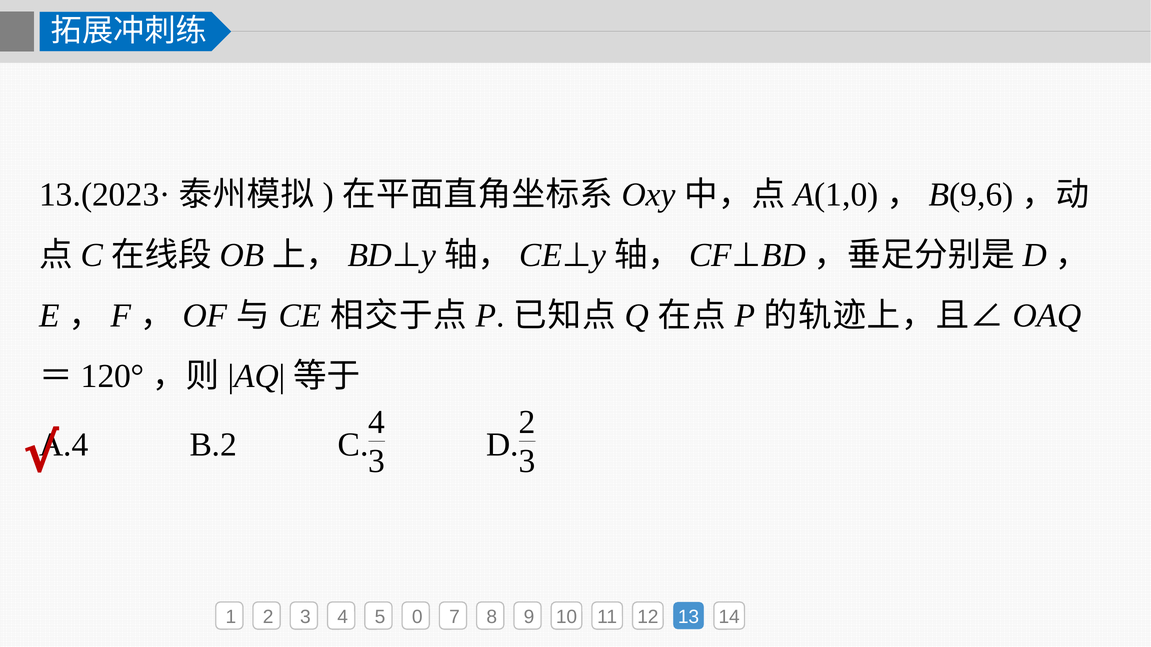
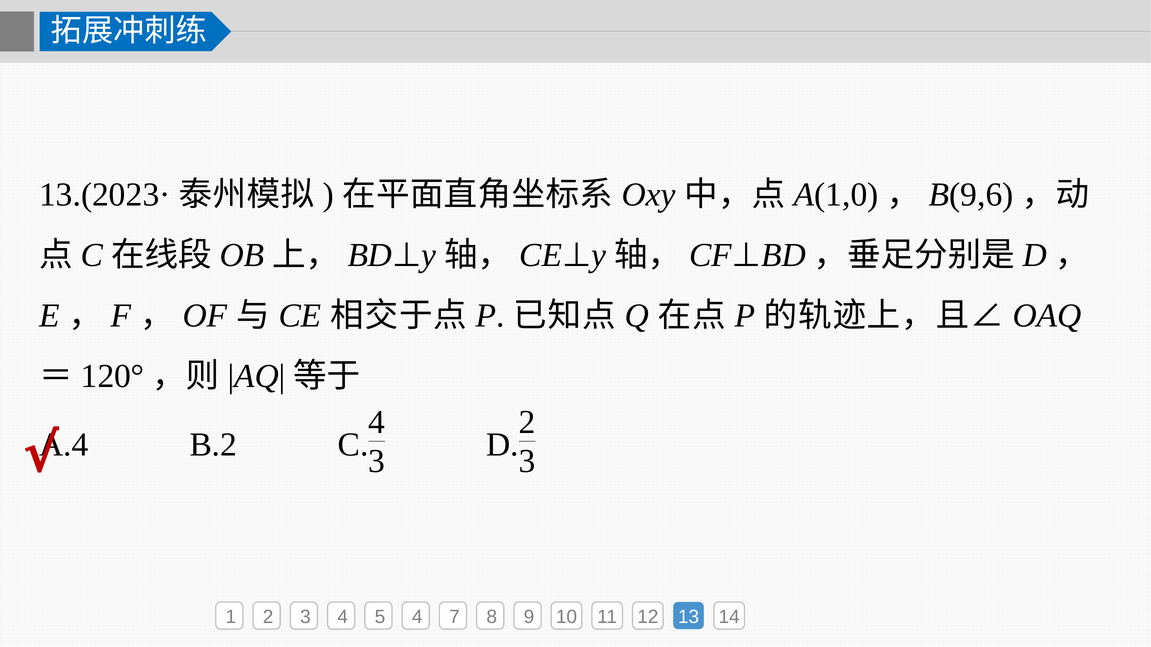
5 0: 0 -> 4 (417, 617)
